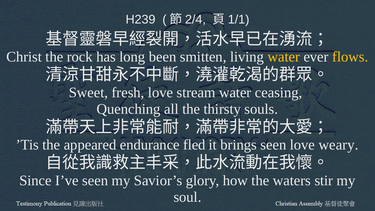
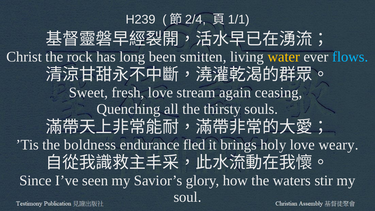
flows colour: yellow -> light blue (350, 57)
stream water: water -> again (235, 92)
appeared: appeared -> boldness (90, 145)
brings seen: seen -> holy (273, 145)
